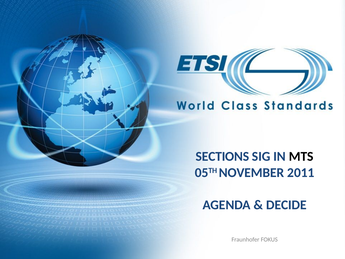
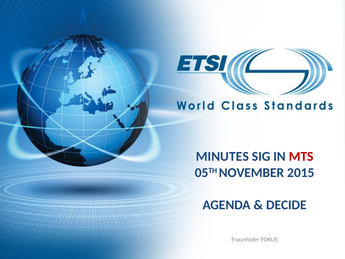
SECTIONS: SECTIONS -> MINUTES (222, 156)
MTS colour: black -> red (301, 156)
2011: 2011 -> 2015 (301, 172)
